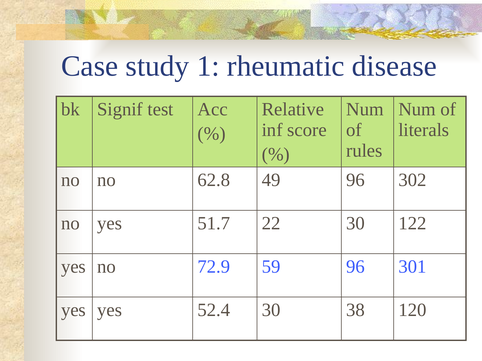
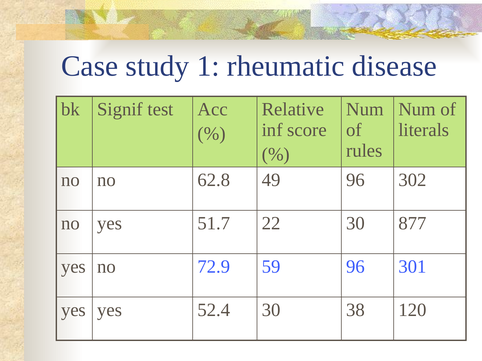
122: 122 -> 877 (412, 224)
